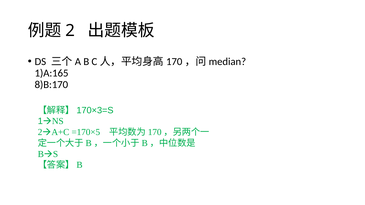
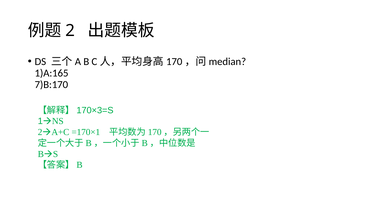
8)B:170: 8)B:170 -> 7)B:170 (51, 85)
=170×5: =170×5 -> =170×1 (86, 132)
